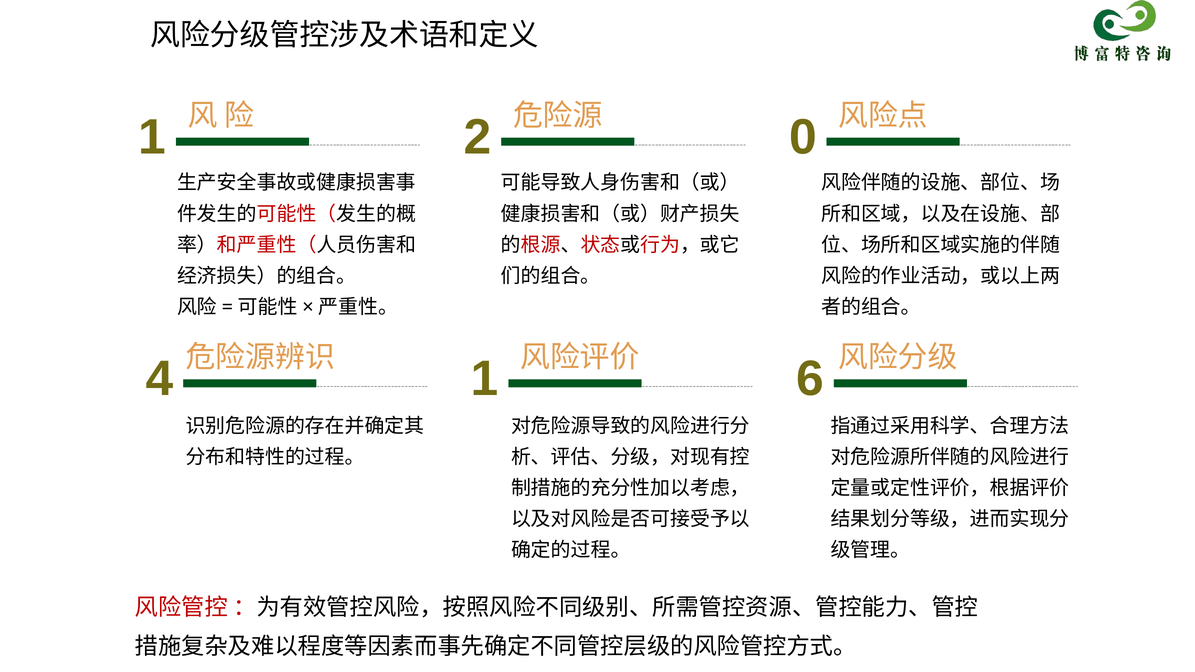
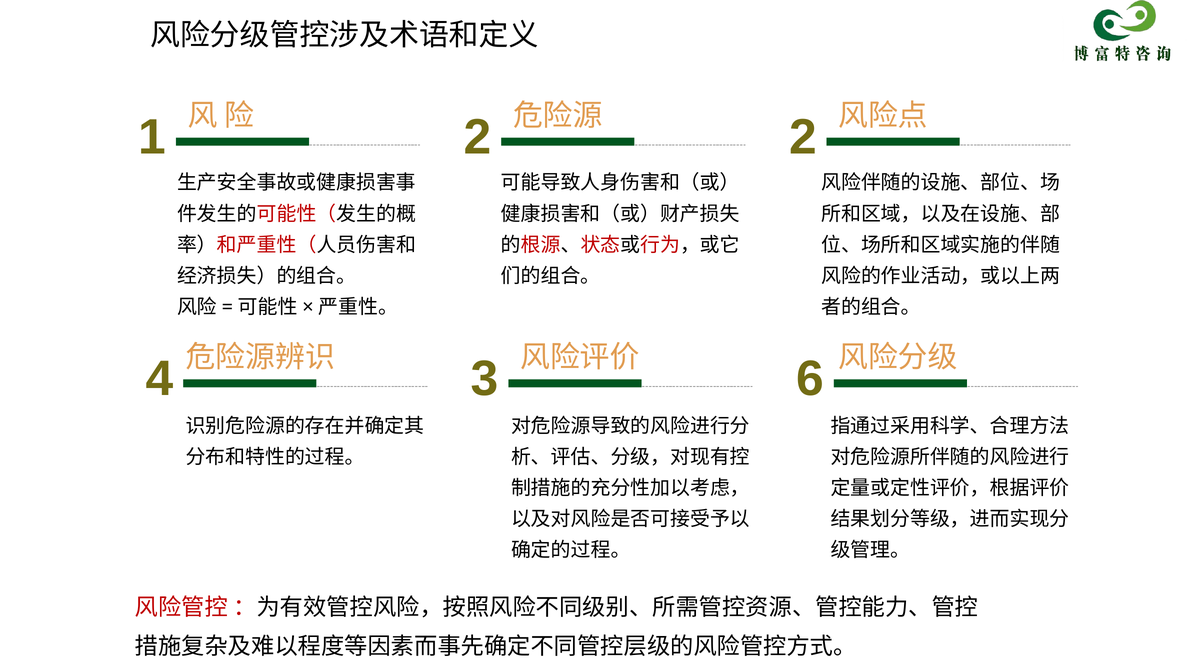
2 0: 0 -> 2 (803, 138)
4 1: 1 -> 3 (485, 379)
